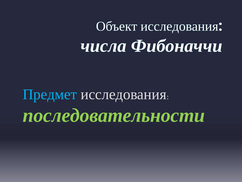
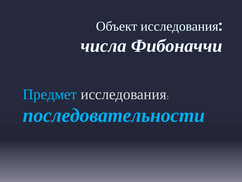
последовательности colour: light green -> light blue (114, 115)
